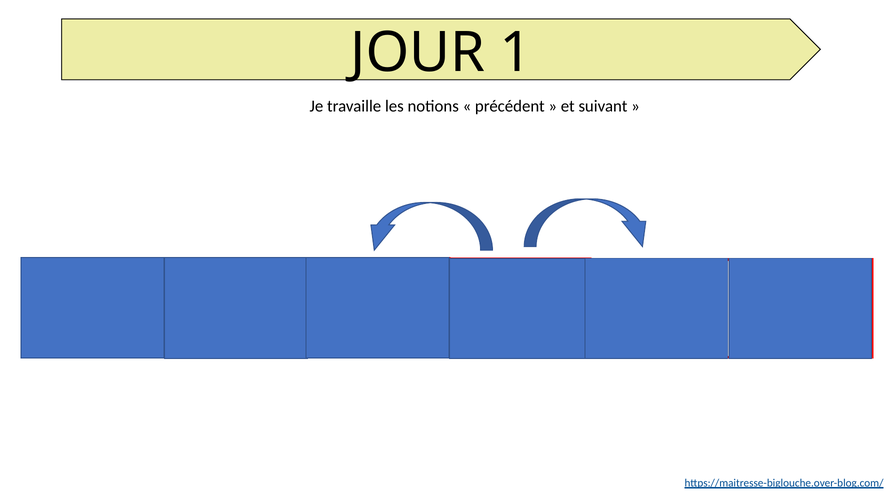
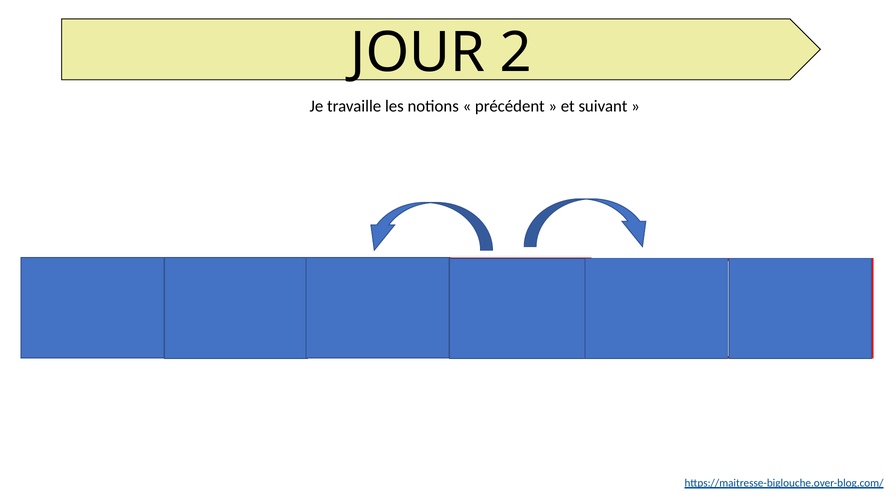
JOUR 1: 1 -> 2 (516, 53)
